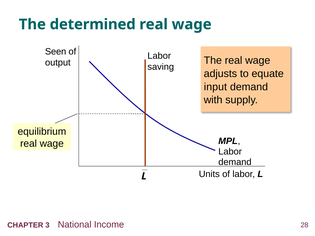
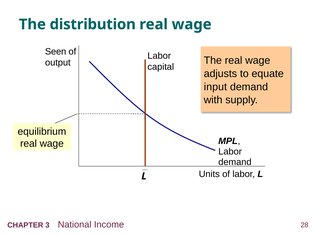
determined: determined -> distribution (93, 24)
saving: saving -> capital (161, 67)
